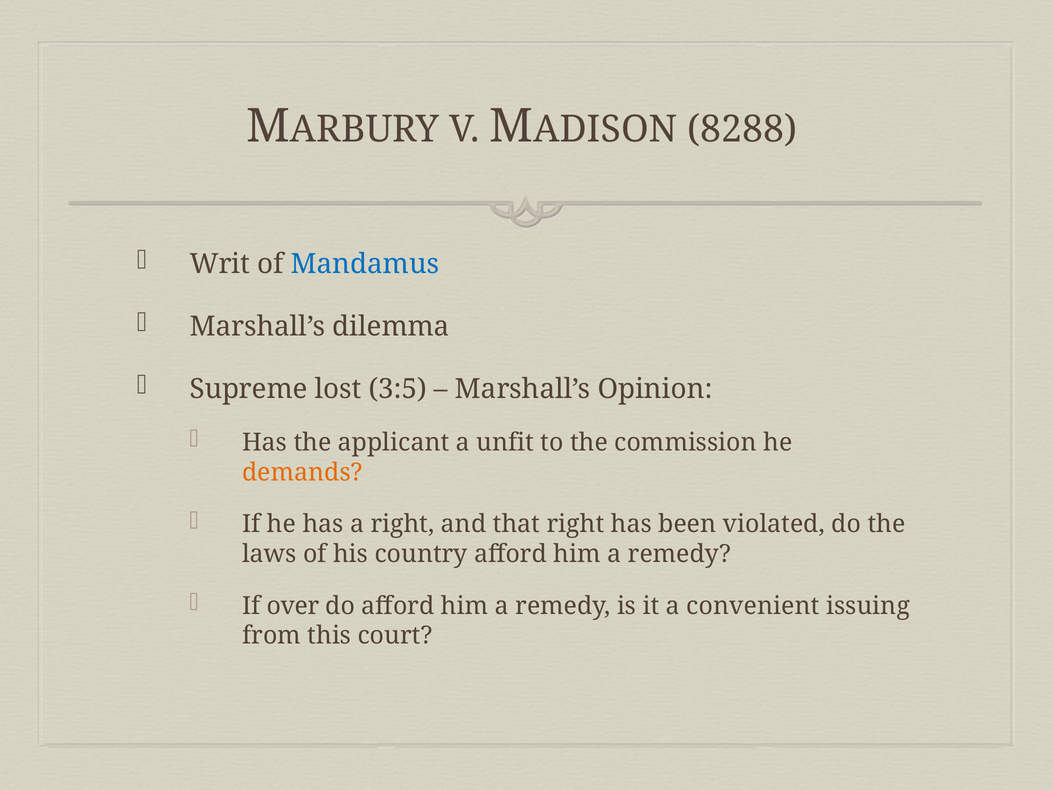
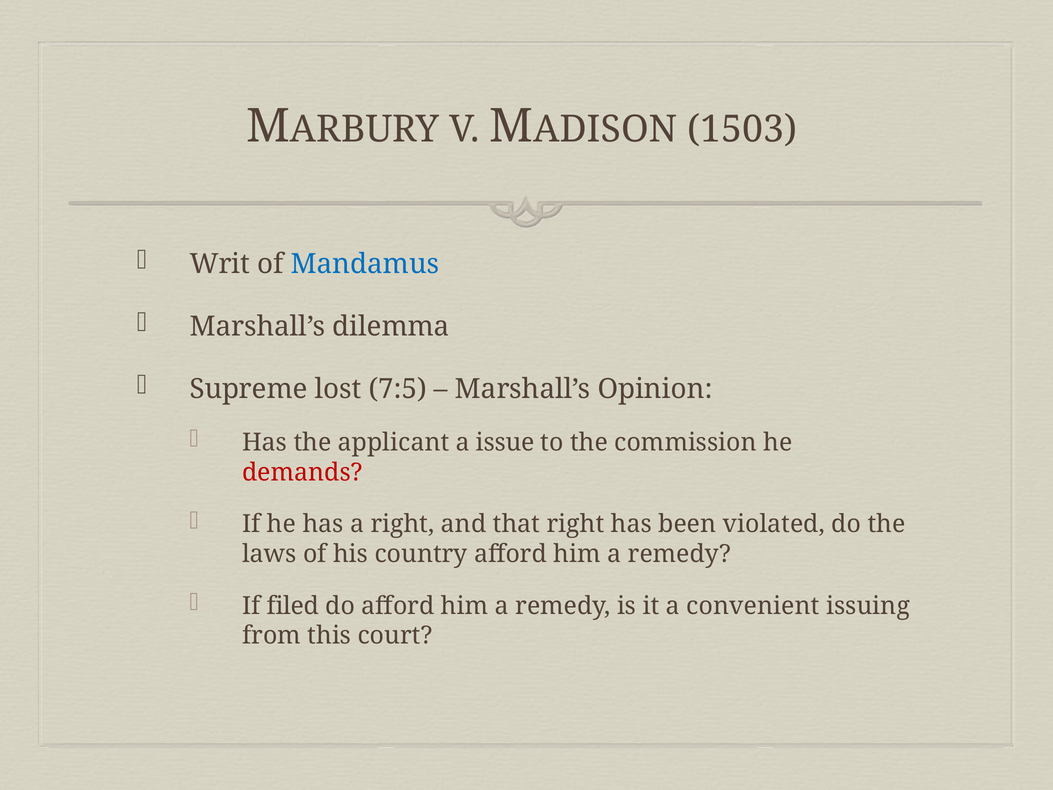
8288: 8288 -> 1503 (742, 129)
3:5: 3:5 -> 7:5 (398, 389)
unfit: unfit -> issue (505, 442)
demands colour: orange -> red (302, 472)
over: over -> filed (293, 606)
